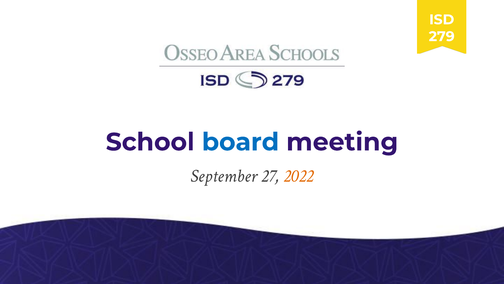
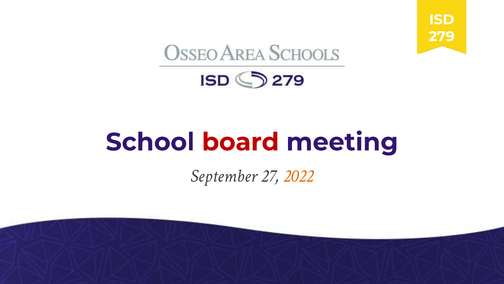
board colour: blue -> red (240, 142)
